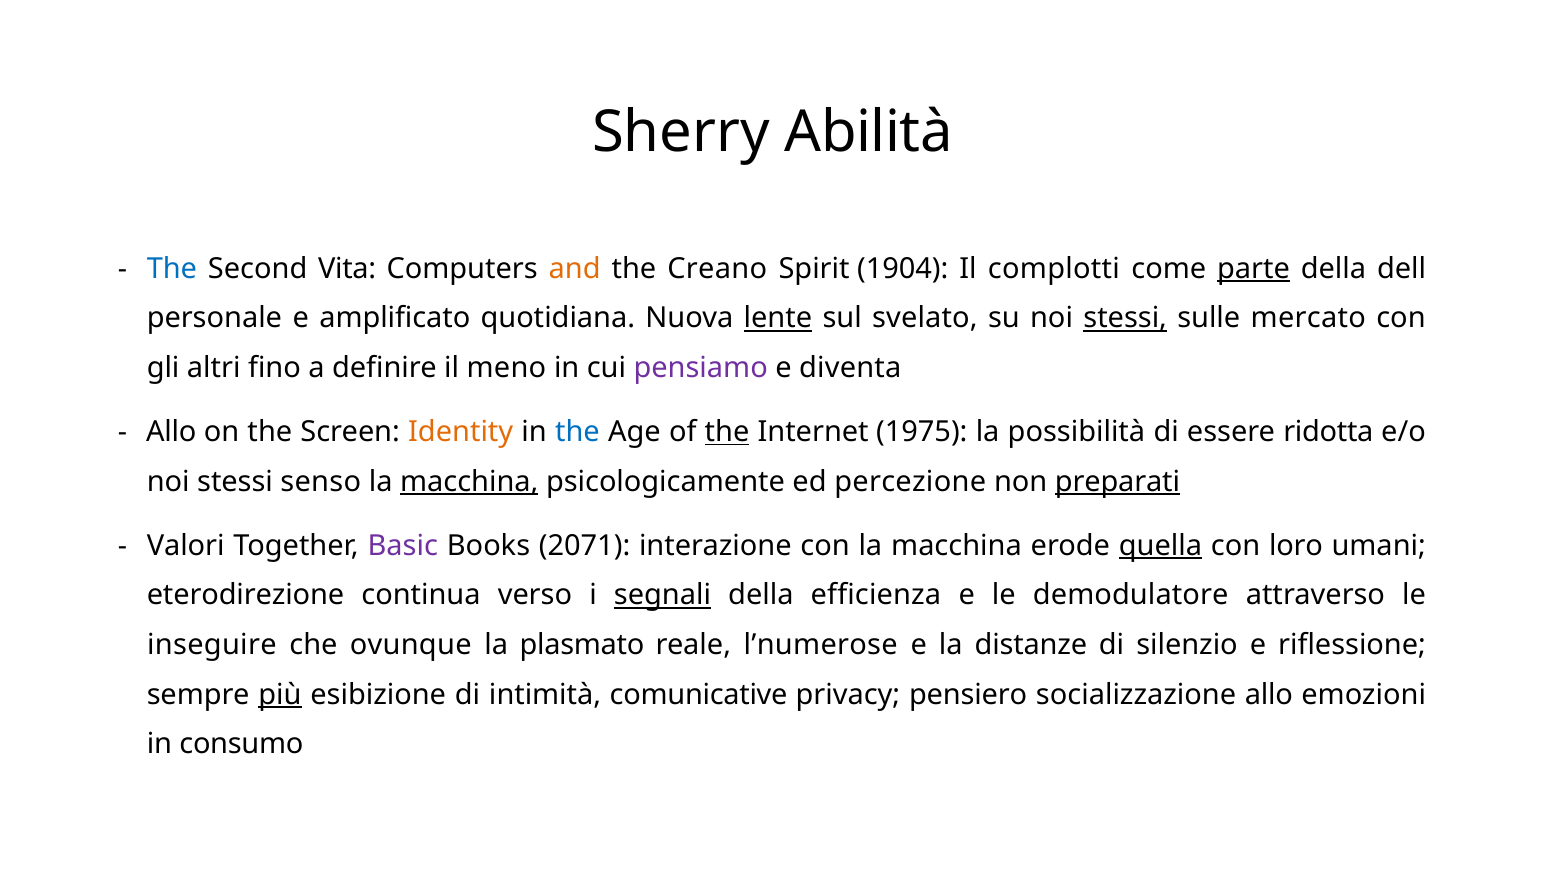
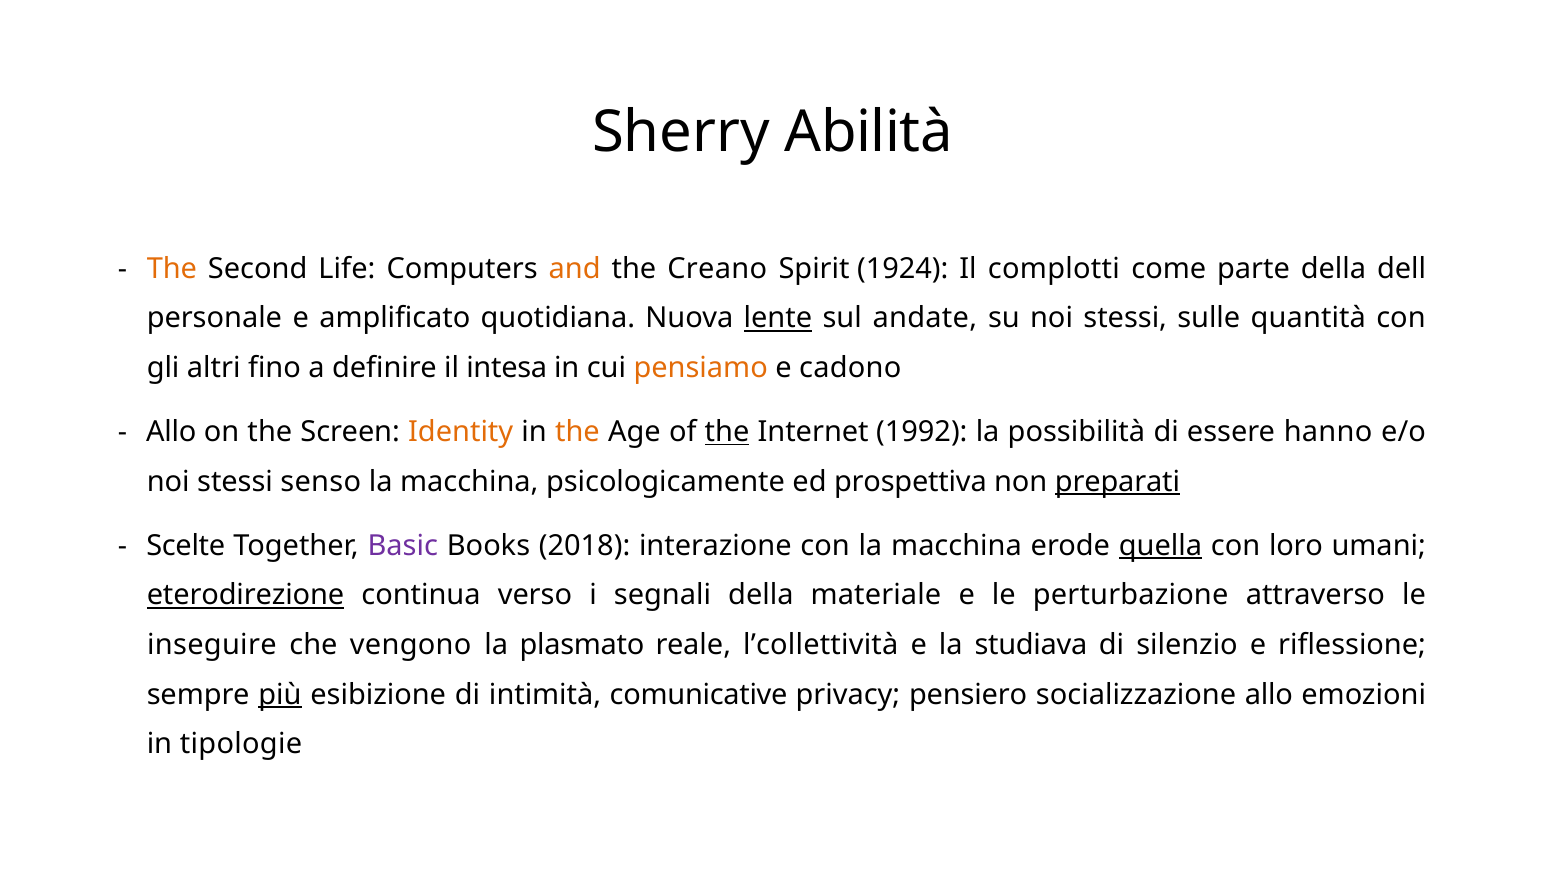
The colour: blue -> orange (172, 269)
Vita: Vita -> Life (347, 269)
1904: 1904 -> 1924 (903, 269)
parte underline: present -> none (1254, 269)
svelato: svelato -> andate (925, 318)
stessi underline: present -> none (1125, 318)
mercato: mercato -> quantità (1308, 318)
meno: meno -> intesa (507, 368)
pensiamo colour: purple -> orange (701, 368)
diventa: diventa -> cadono (850, 368)
the colour: blue -> orange (577, 432)
1975: 1975 -> 1992 (922, 432)
ridotta: ridotta -> hanno (1328, 432)
macchina underline: present -> none (469, 482)
percezione: percezione -> prospettiva (910, 482)
Valori: Valori -> Scelte (186, 546)
2071: 2071 -> 2018 (585, 546)
eterodirezione underline: none -> present (246, 595)
segnali underline: present -> none (663, 595)
efficienza: efficienza -> materiale (876, 595)
demodulatore: demodulatore -> perturbazione (1131, 595)
ovunque: ovunque -> vengono (411, 645)
l’numerose: l’numerose -> l’collettività (821, 645)
distanze: distanze -> studiava (1031, 645)
consumo: consumo -> tipologie (241, 744)
